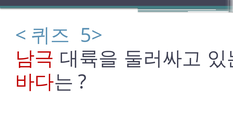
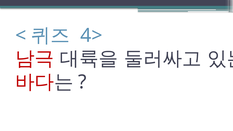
5>: 5> -> 4> (91, 35)
